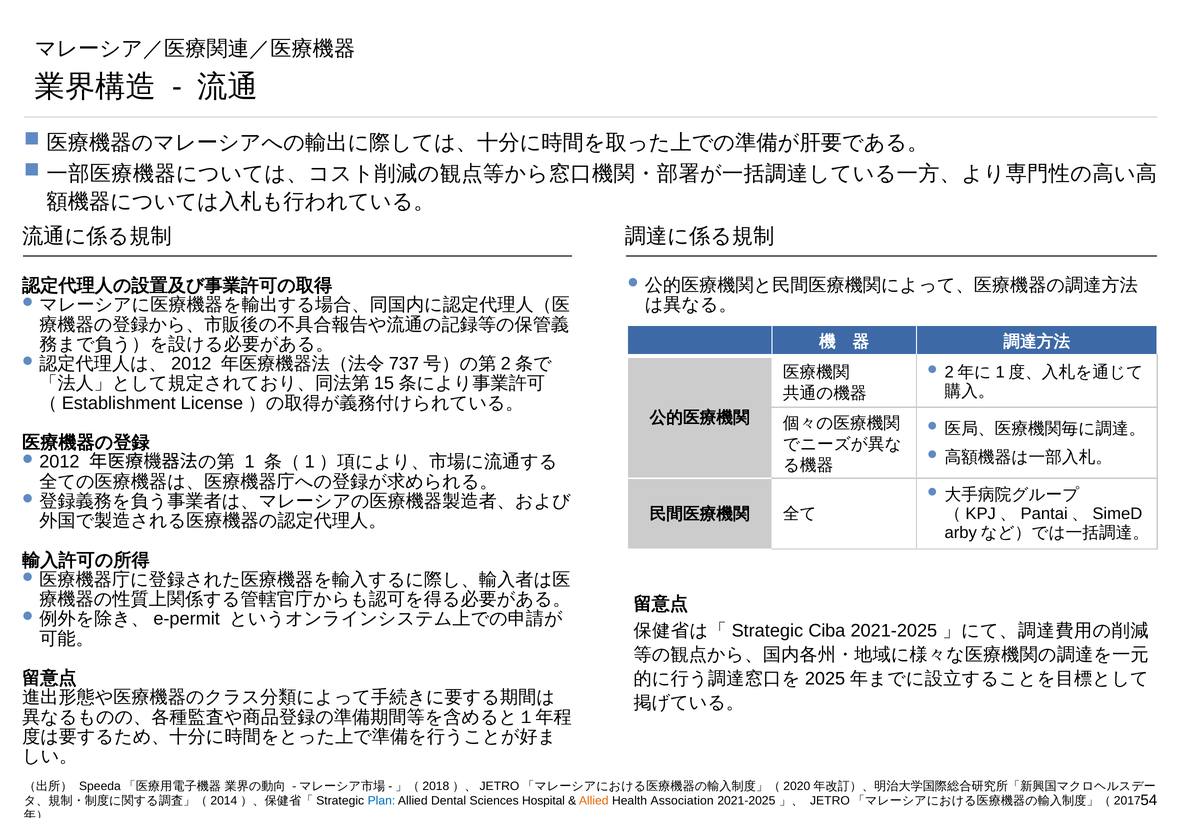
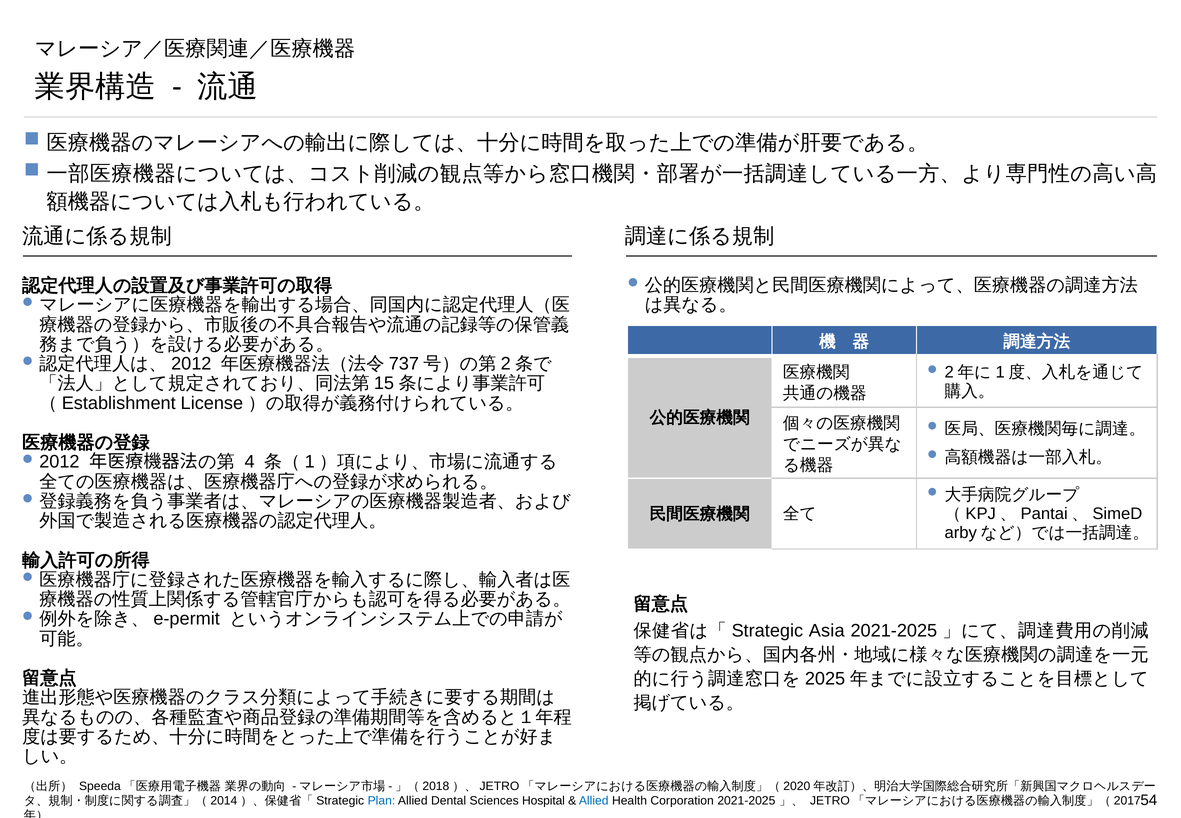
1: 1 -> 4 (250, 462)
Ciba: Ciba -> Asia (827, 630)
Allied colour: orange -> blue (594, 801)
Association: Association -> Corporation (682, 801)
